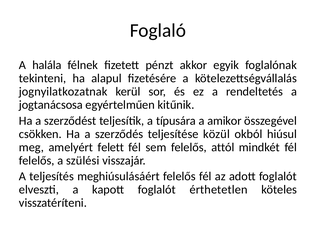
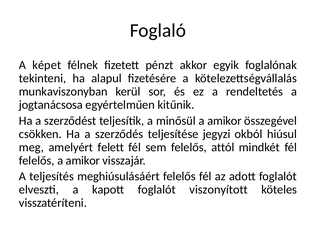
halála: halála -> képet (47, 65)
jognyilatkozatnak: jognyilatkozatnak -> munkaviszonyban (63, 92)
típusára: típusára -> minősül (176, 121)
közül: közül -> jegyzi (217, 134)
felelős a szülési: szülési -> amikor (83, 161)
érthetetlen: érthetetlen -> viszonyított (219, 190)
